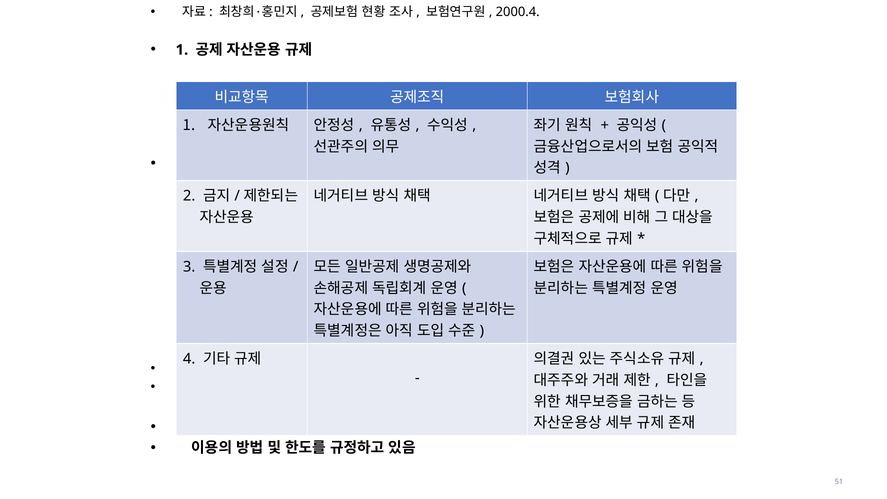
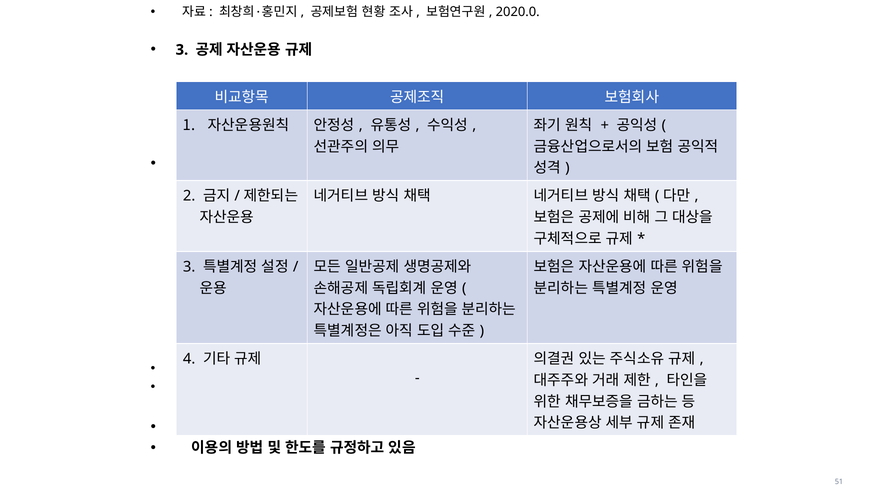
2000.4: 2000.4 -> 2020.0 (518, 12)
1: 1 -> 3 (182, 50)
